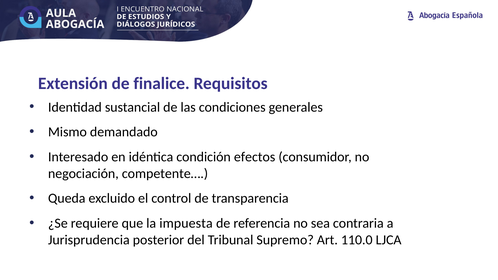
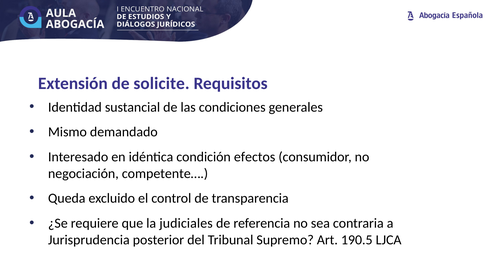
finalice: finalice -> solicite (162, 83)
impuesta: impuesta -> judiciales (186, 223)
110.0: 110.0 -> 190.5 (357, 240)
